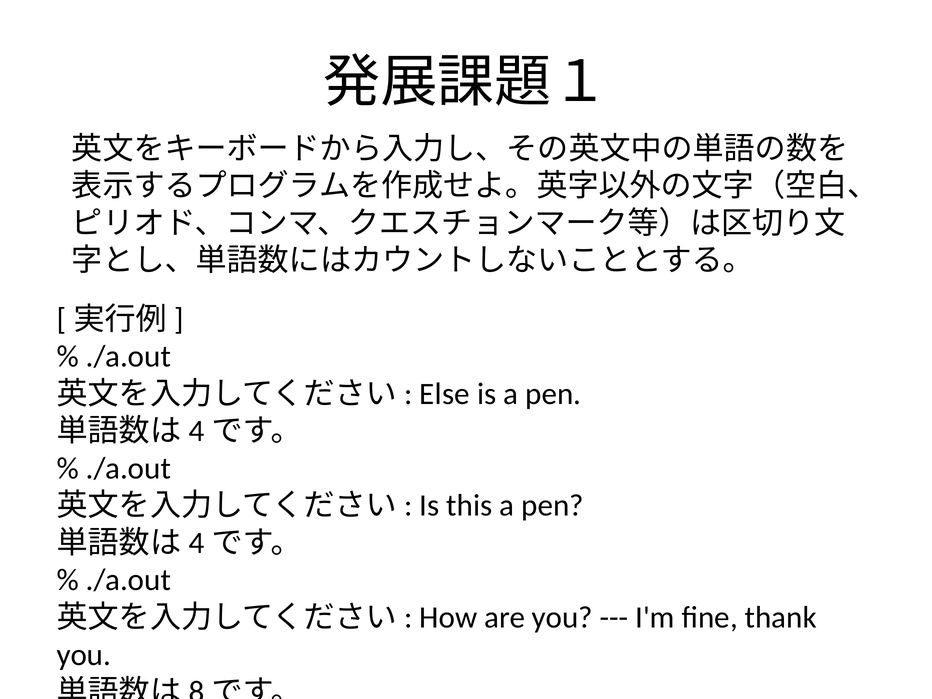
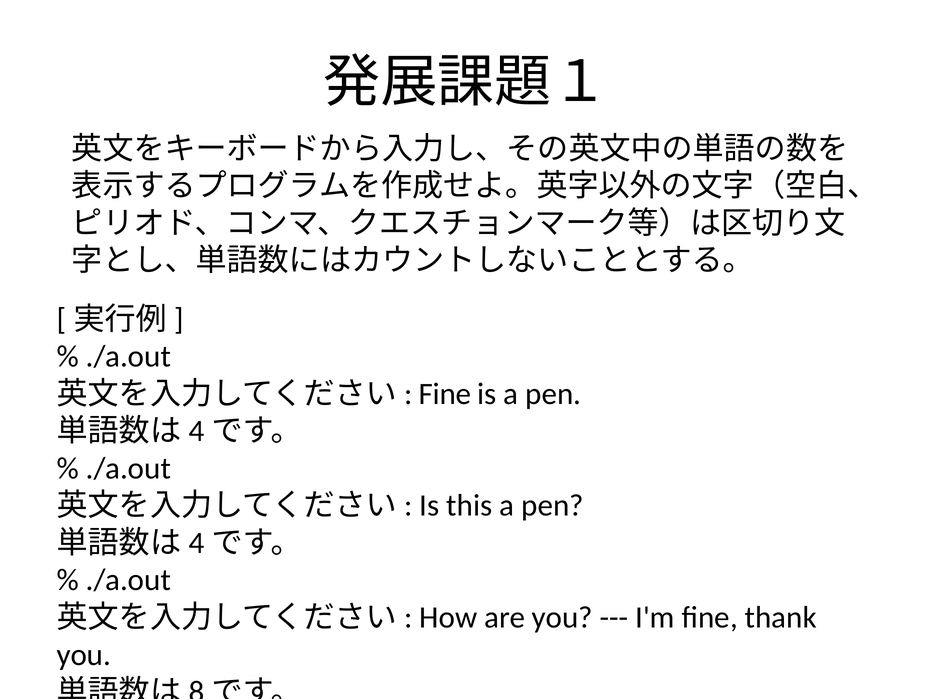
Else: Else -> Fine (445, 394)
